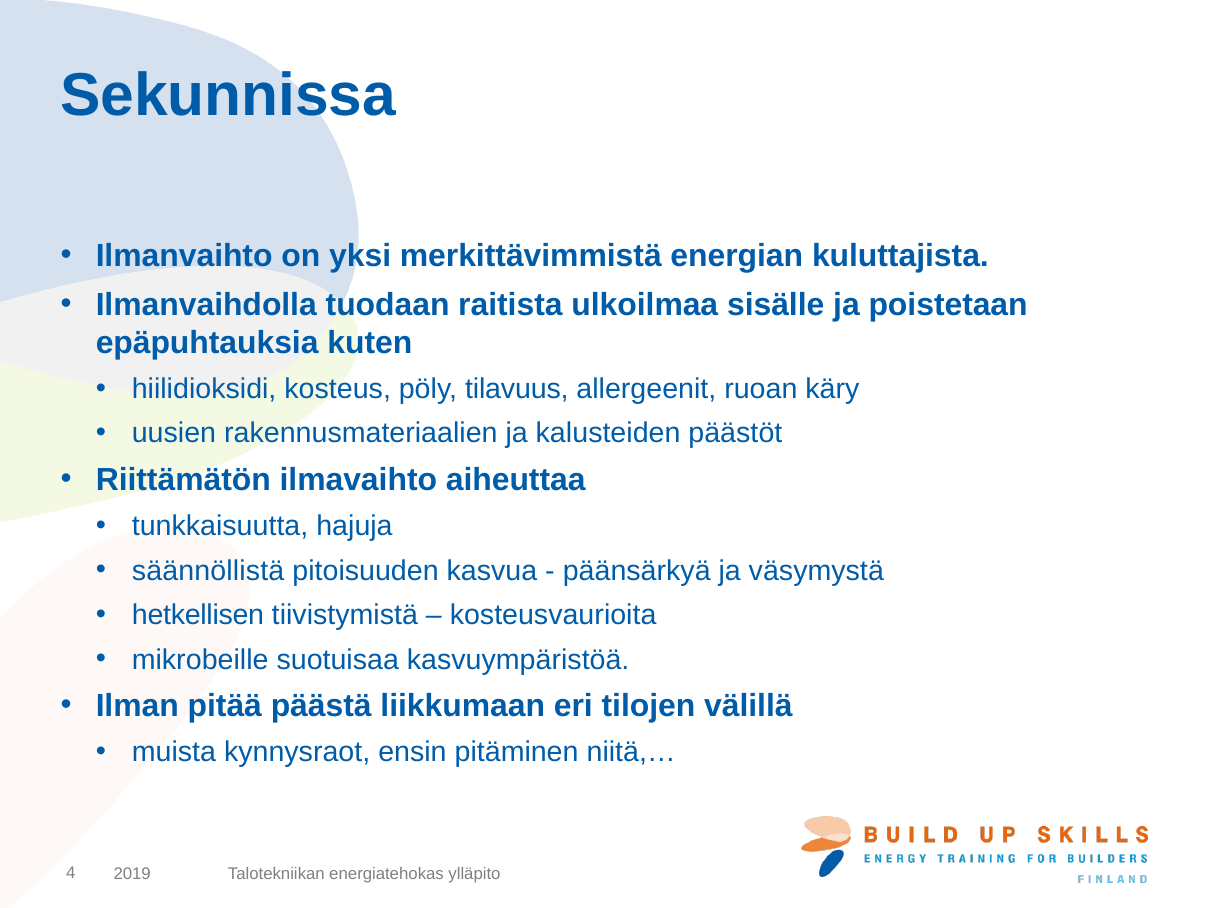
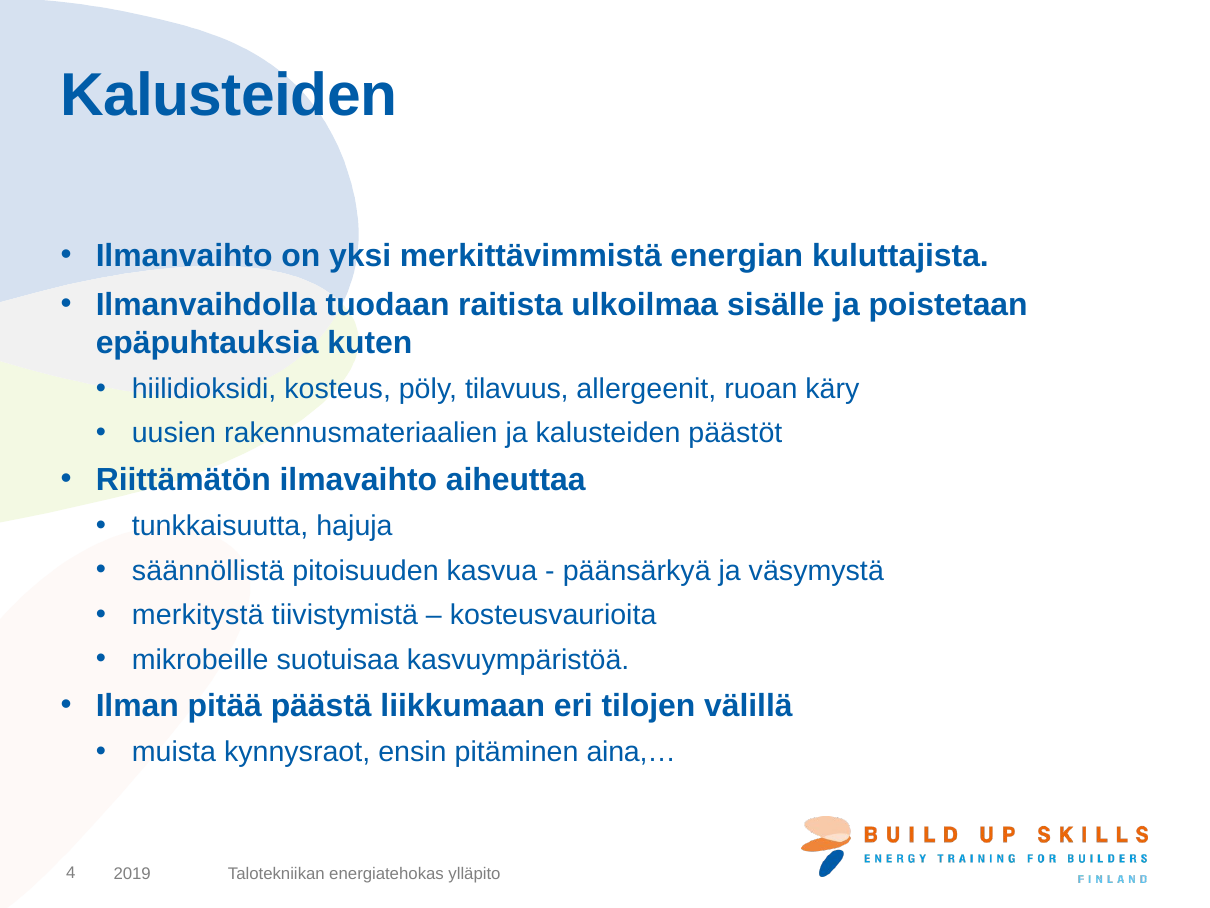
Sekunnissa: Sekunnissa -> Kalusteiden (229, 95)
hetkellisen: hetkellisen -> merkitystä (198, 615)
niitä,…: niitä,… -> aina,… (631, 752)
